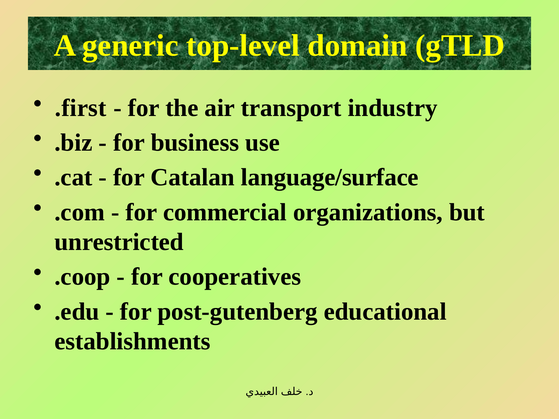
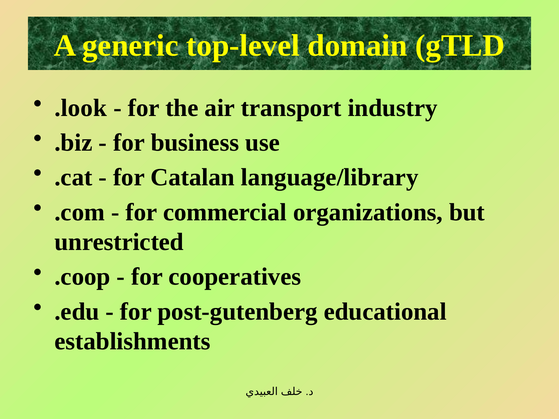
.first: .first -> .look (81, 108)
language/surface: language/surface -> language/library (330, 178)
